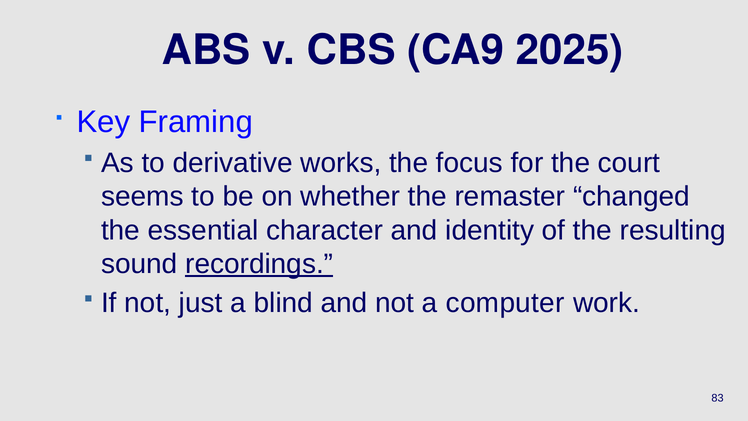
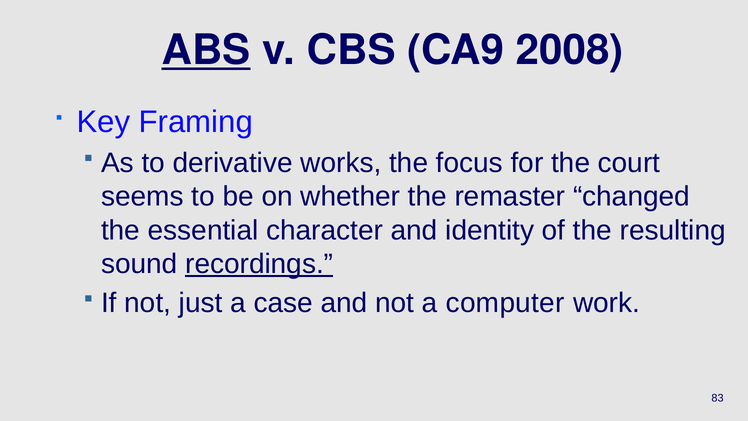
ABS underline: none -> present (206, 50)
2025: 2025 -> 2008 (570, 50)
blind: blind -> case (283, 303)
